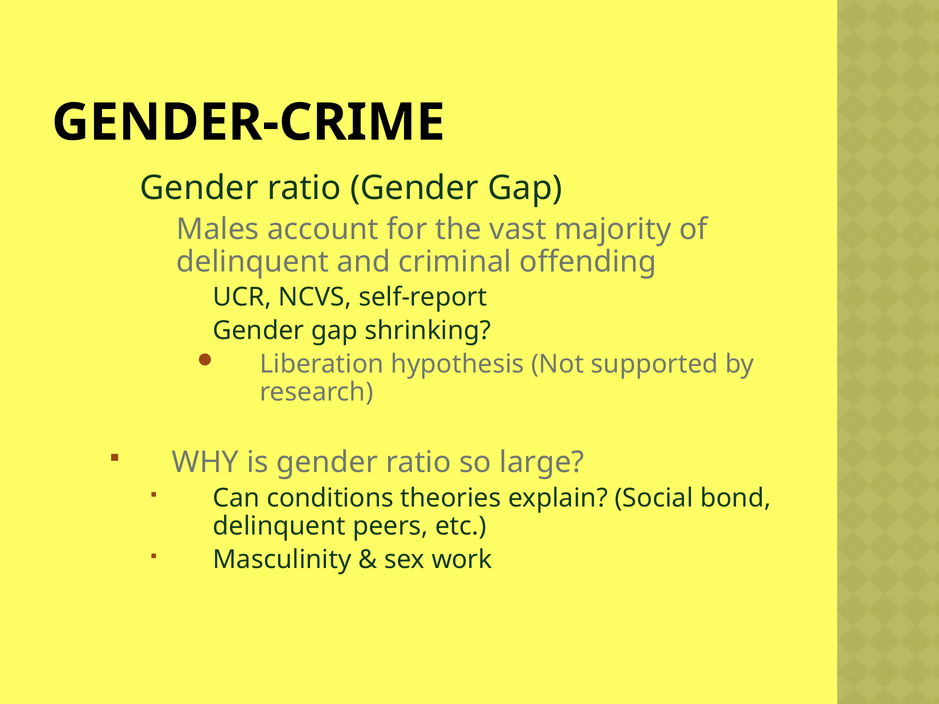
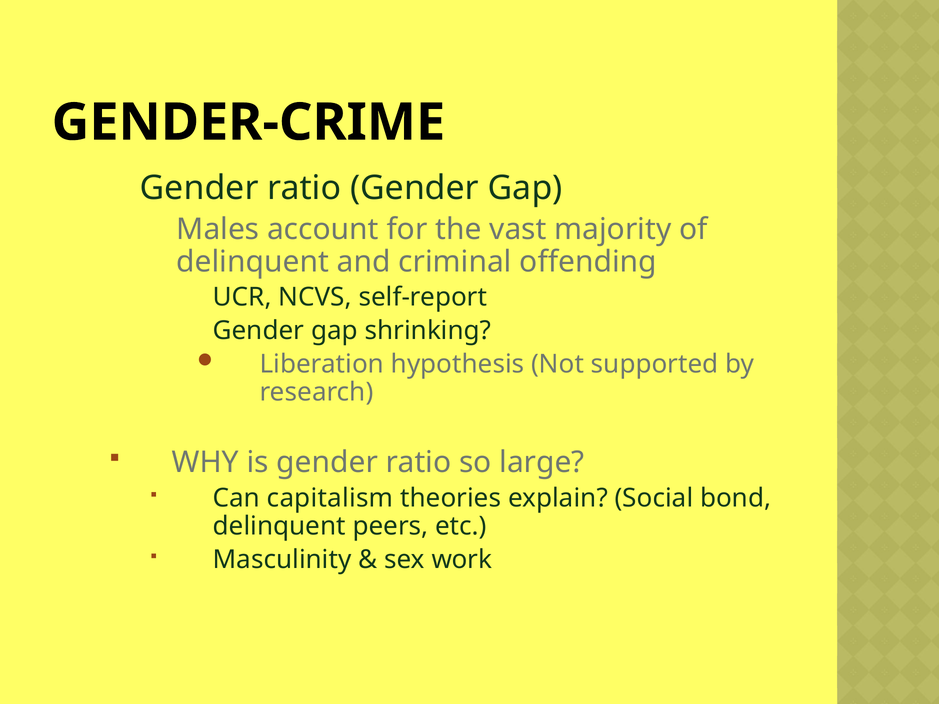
conditions: conditions -> capitalism (330, 498)
